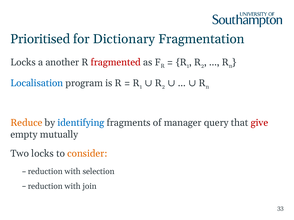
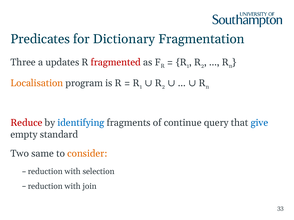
Prioritised: Prioritised -> Predicates (40, 39)
Locks: Locks -> Three (23, 62)
another: another -> updates (62, 62)
Localisation colour: blue -> orange (37, 83)
Reduce colour: orange -> red (26, 123)
manager: manager -> continue (183, 123)
give colour: red -> blue (259, 123)
mutually: mutually -> standard (59, 135)
Two locks: locks -> same (43, 154)
